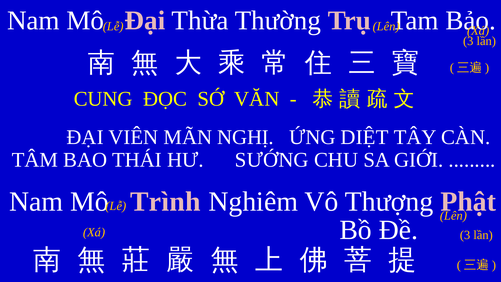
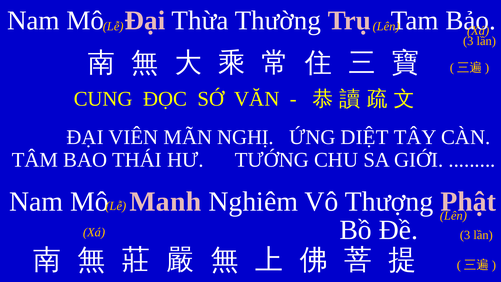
SƯỚNG: SƯỚNG -> TƯỚNG (272, 160)
Trình: Trình -> Manh (165, 202)
